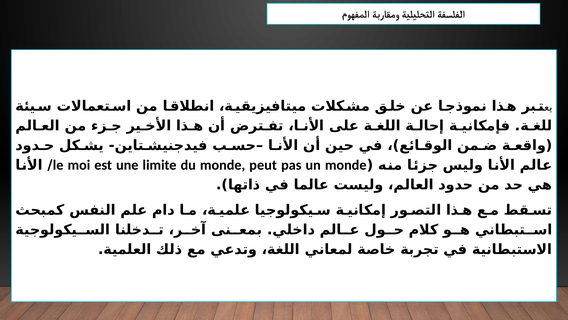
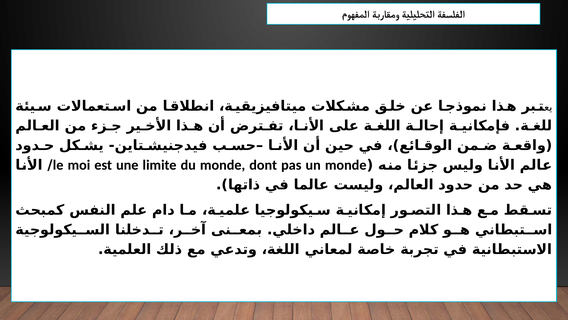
peut: peut -> dont (263, 165)
